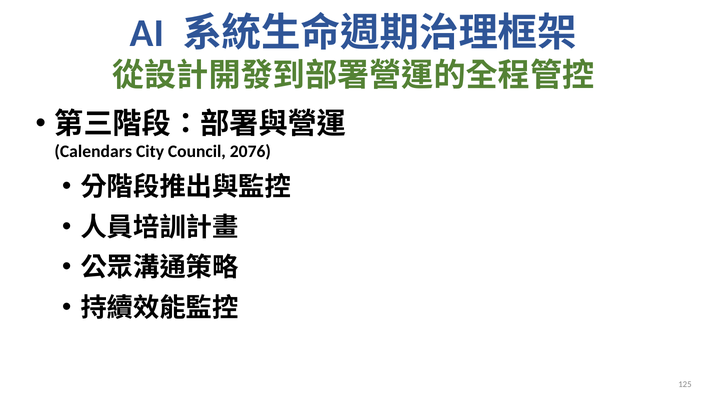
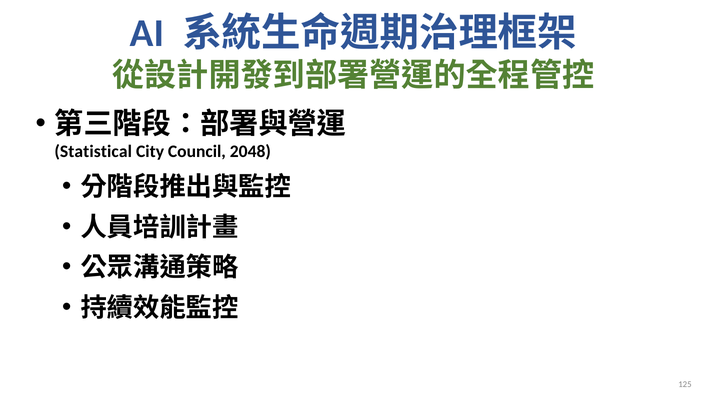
Calendars: Calendars -> Statistical (93, 152)
2076: 2076 -> 2048 (250, 152)
